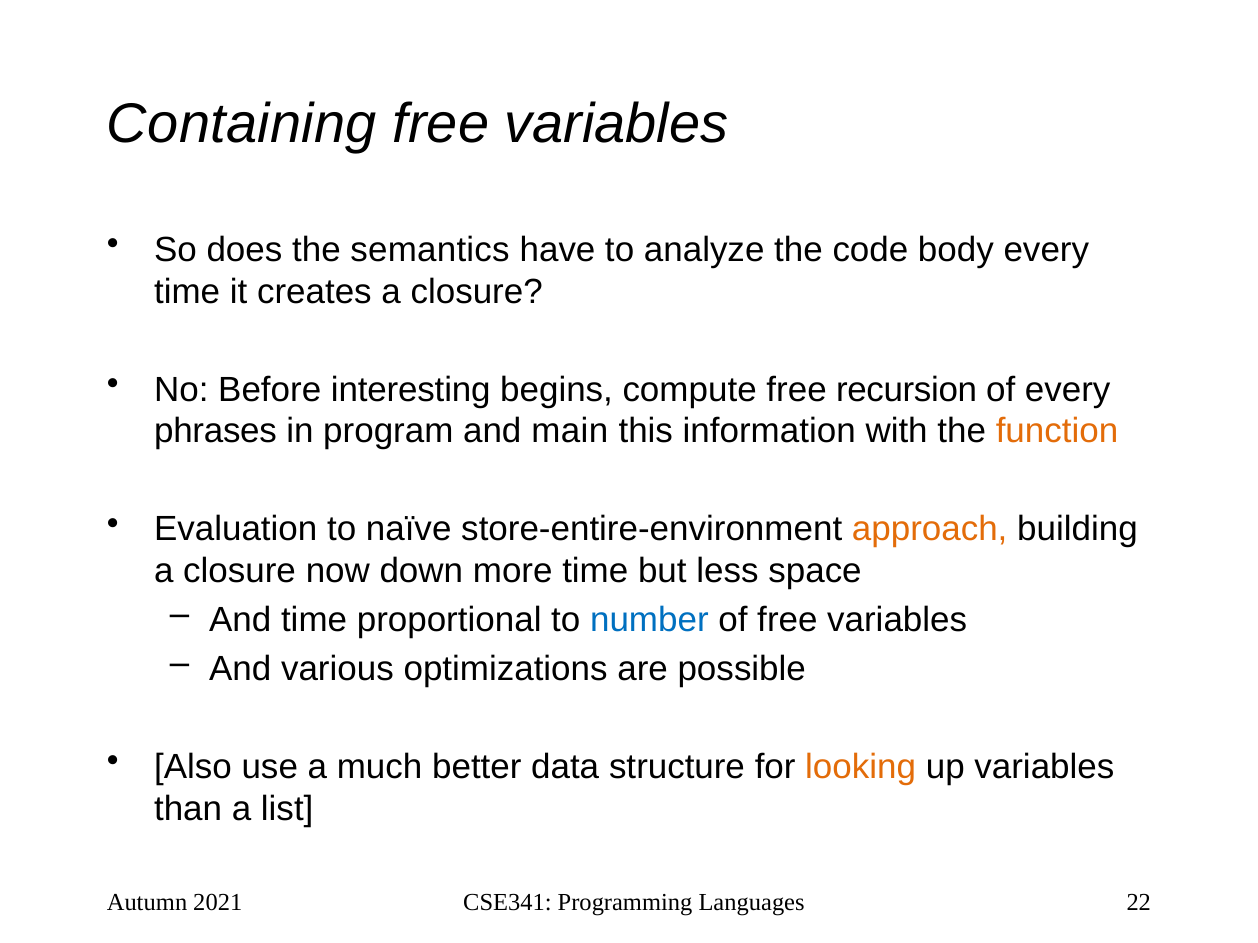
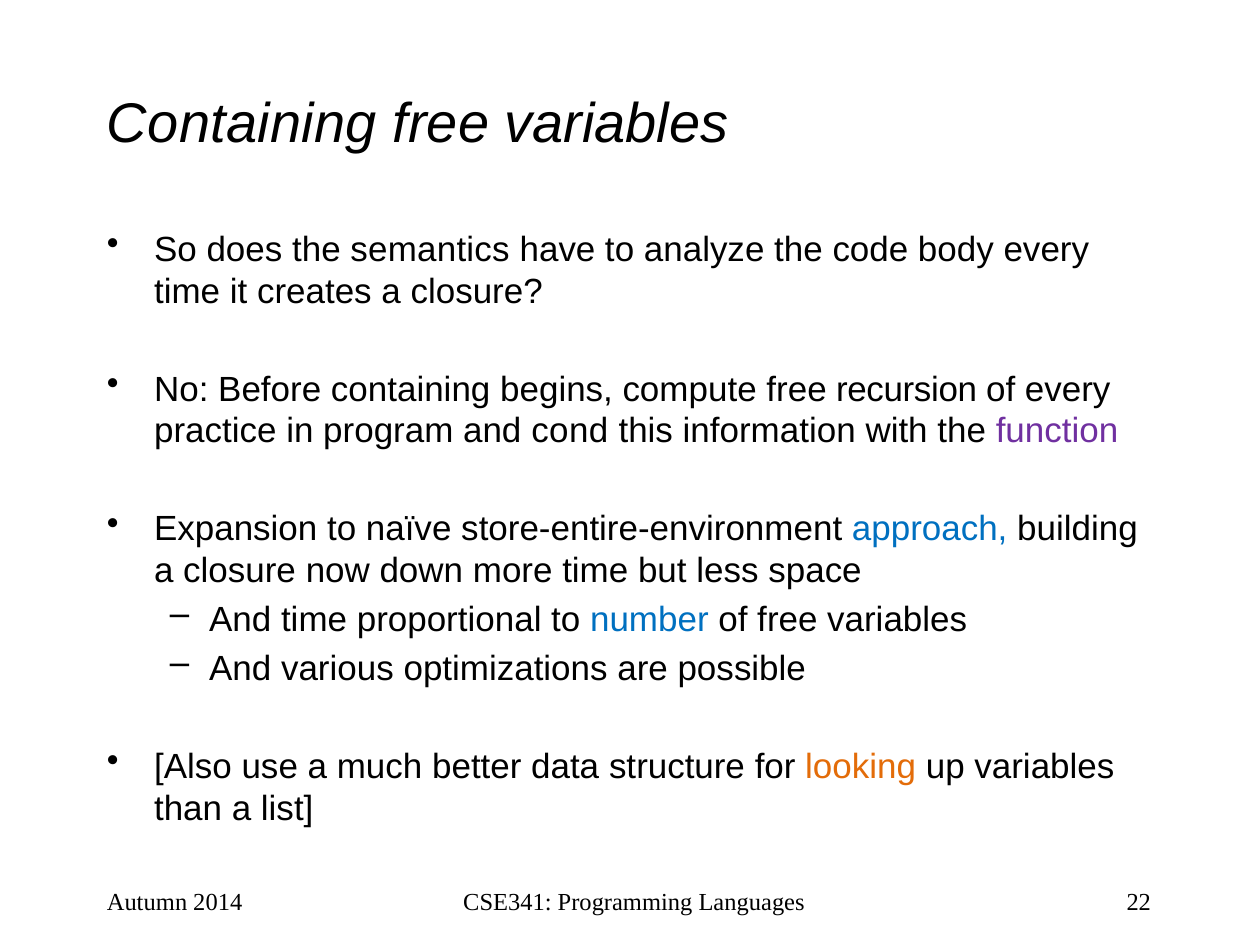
Before interesting: interesting -> containing (411, 390)
phrases: phrases -> practice (215, 432)
main: main -> cond (570, 432)
function colour: orange -> purple (1057, 432)
Evaluation: Evaluation -> Expansion (236, 530)
approach colour: orange -> blue (930, 530)
2021: 2021 -> 2014 (218, 903)
